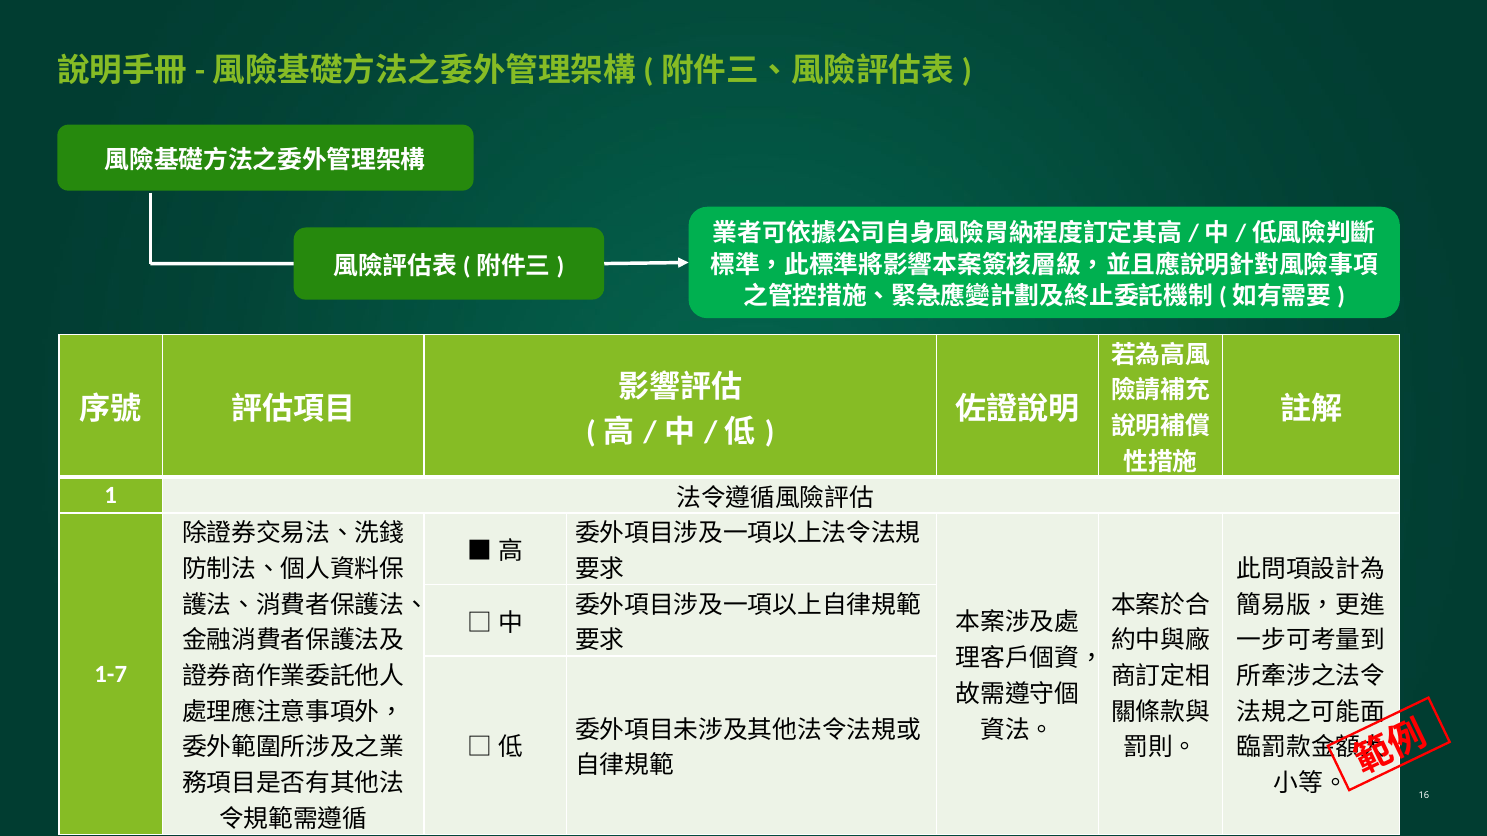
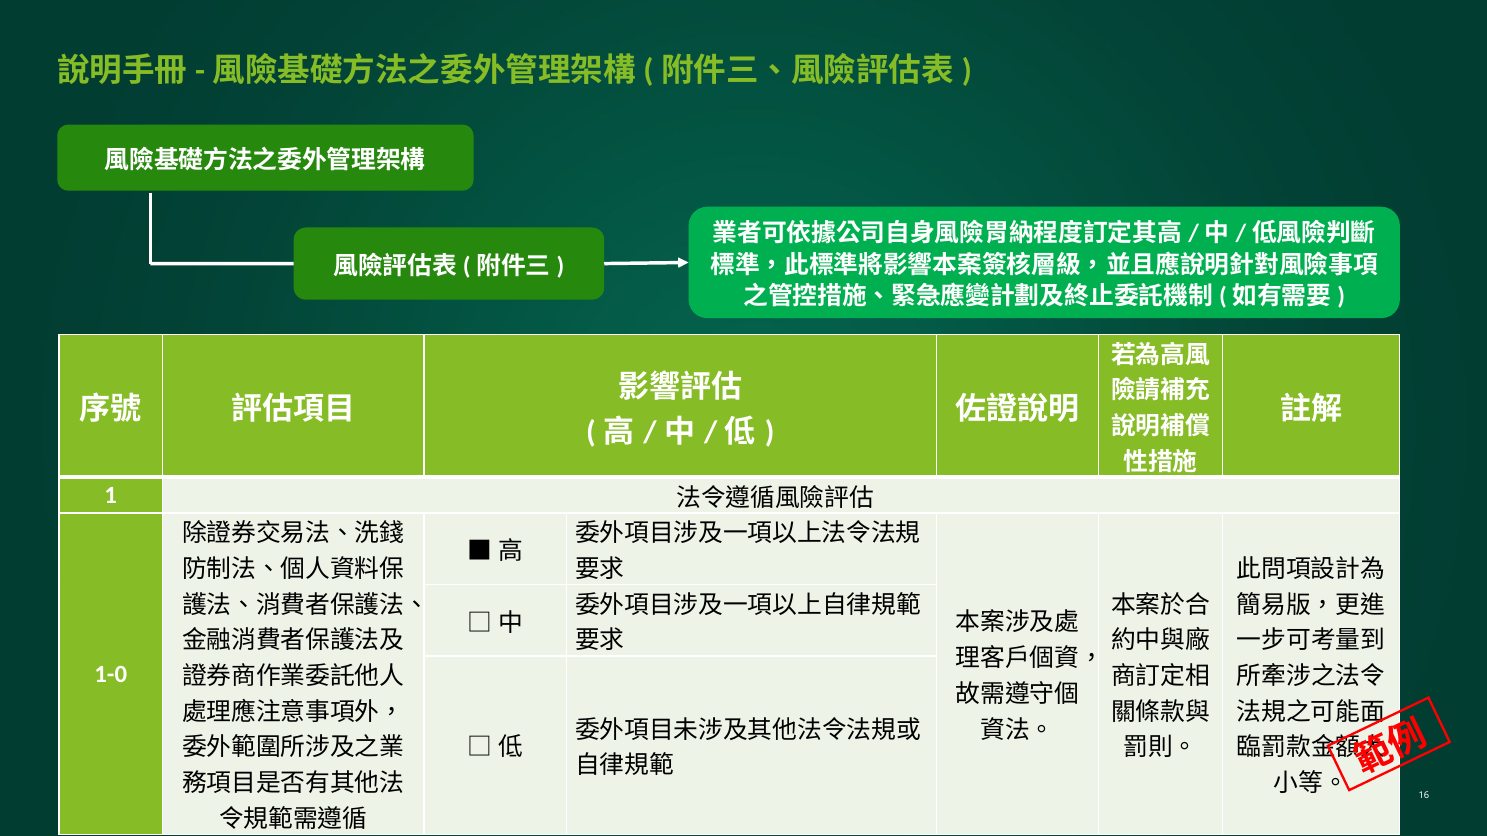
1-7: 1-7 -> 1-0 (111, 674)
